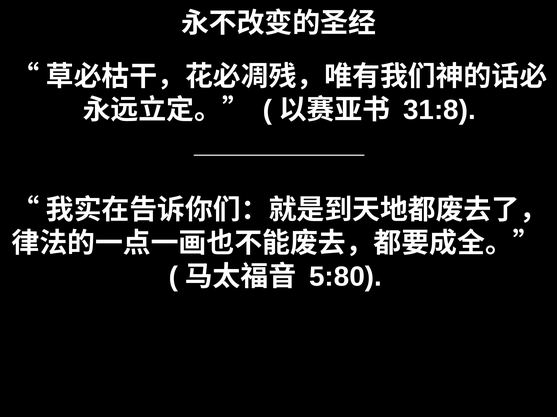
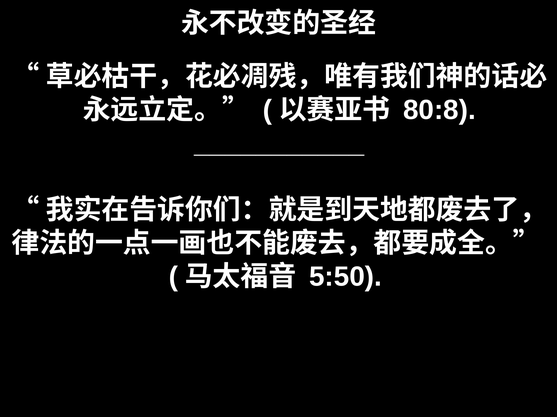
31:8: 31:8 -> 80:8 (439, 110)
5:80: 5:80 -> 5:50 (346, 277)
